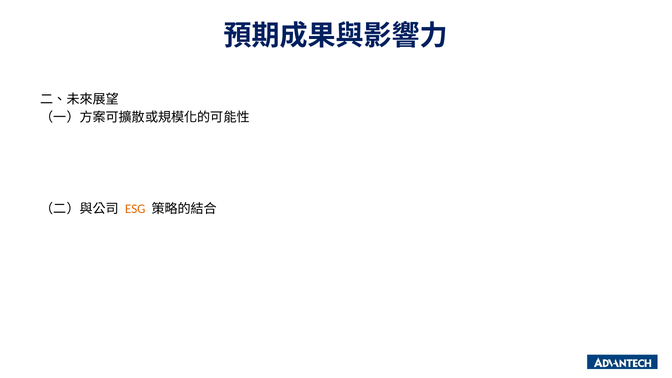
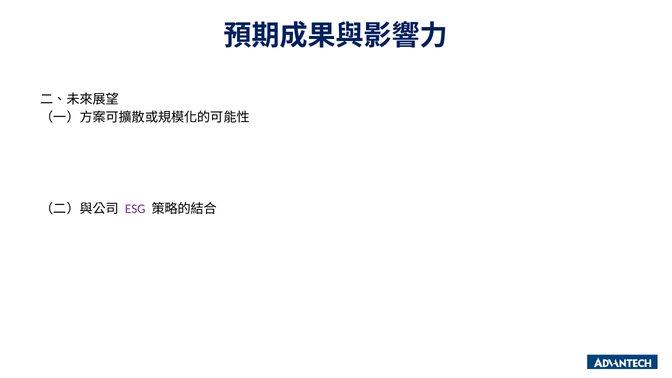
ESG colour: orange -> purple (135, 209)
